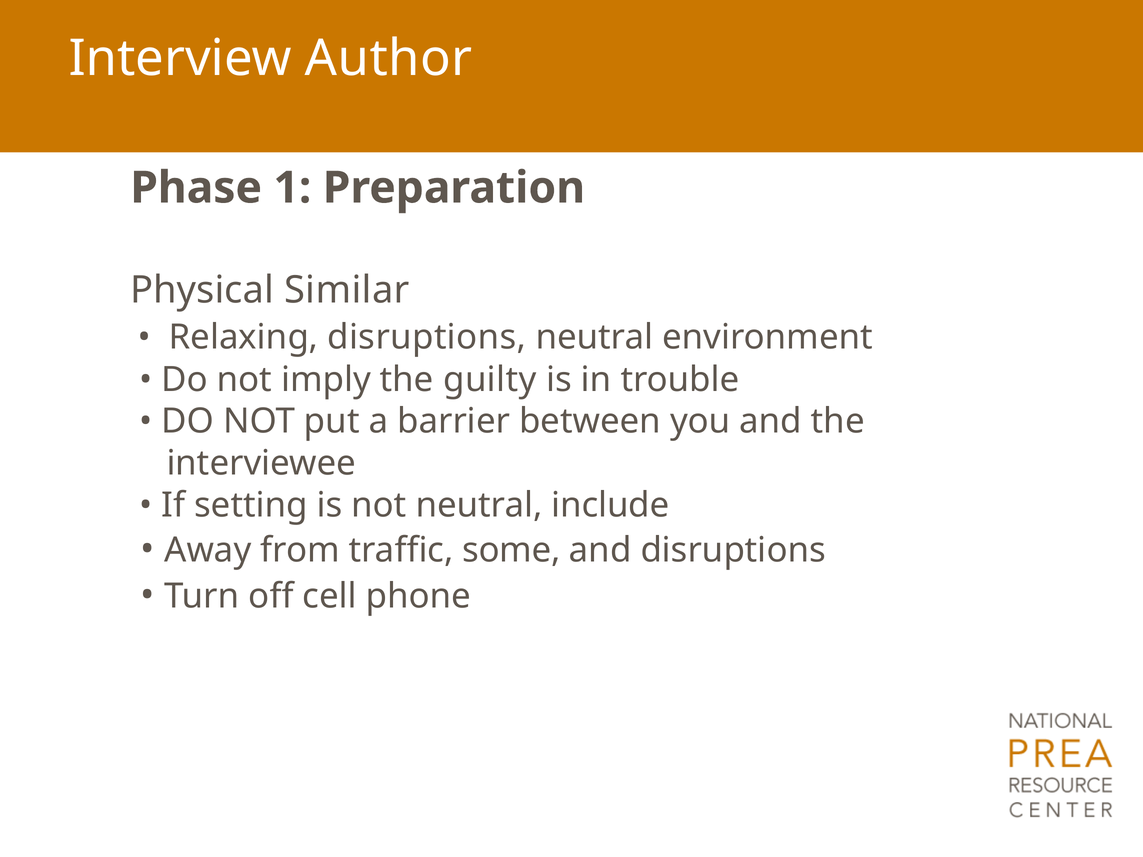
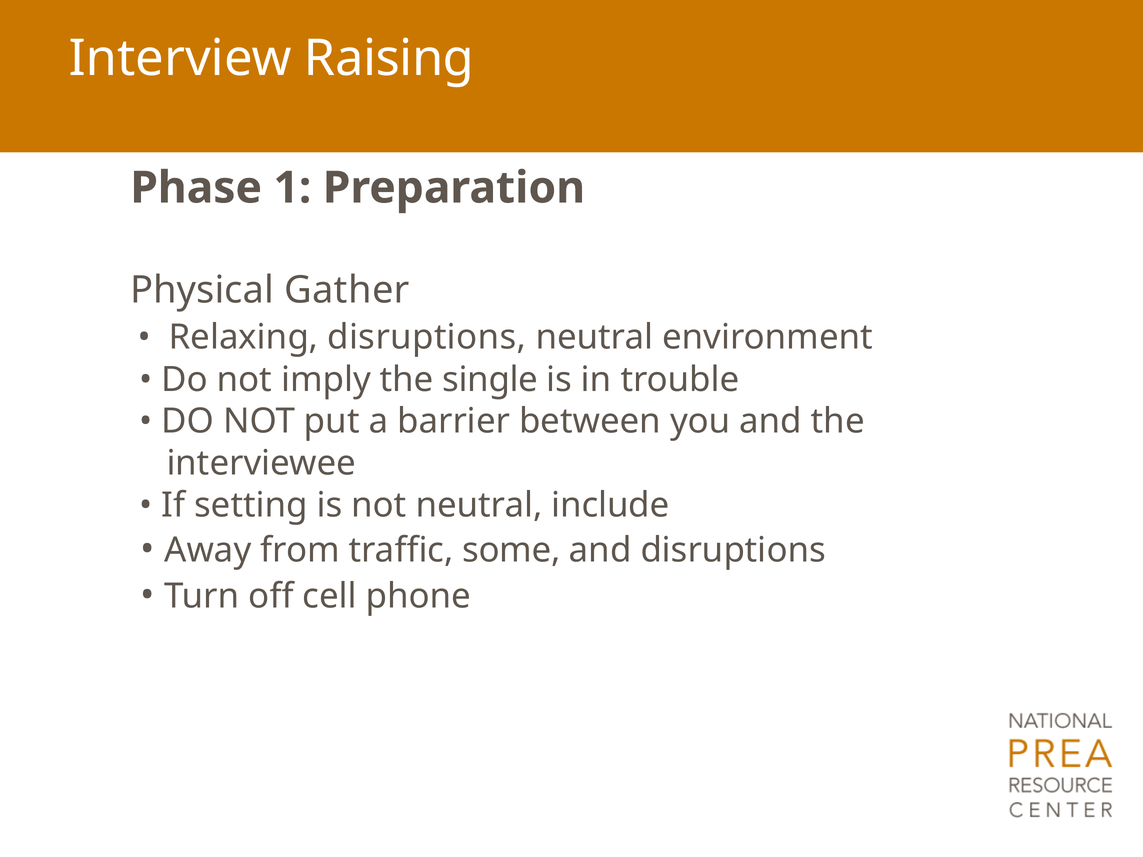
Author: Author -> Raising (389, 59)
Similar: Similar -> Gather (347, 290)
guilty: guilty -> single (490, 380)
